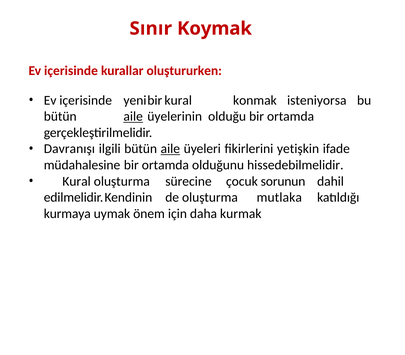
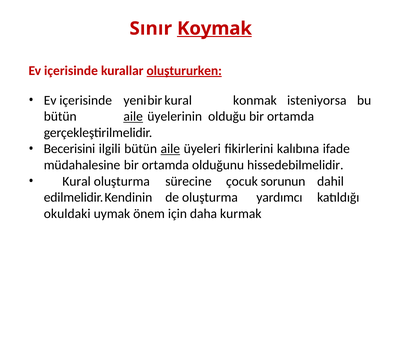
Koymak underline: none -> present (214, 29)
oluştururken underline: none -> present (184, 71)
Davranışı: Davranışı -> Becerisini (69, 149)
yetişkin: yetişkin -> kalıbına (298, 149)
mutlaka: mutlaka -> yardımcı (279, 198)
kurmaya: kurmaya -> okuldaki (67, 214)
